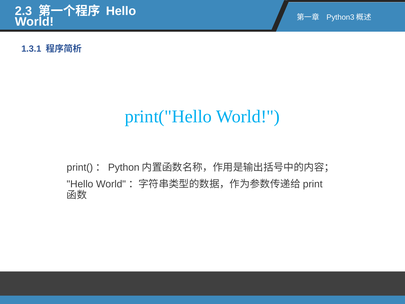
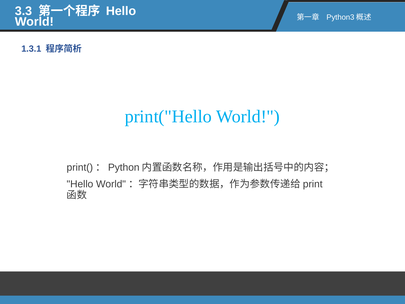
2.3: 2.3 -> 3.3 (23, 11)
